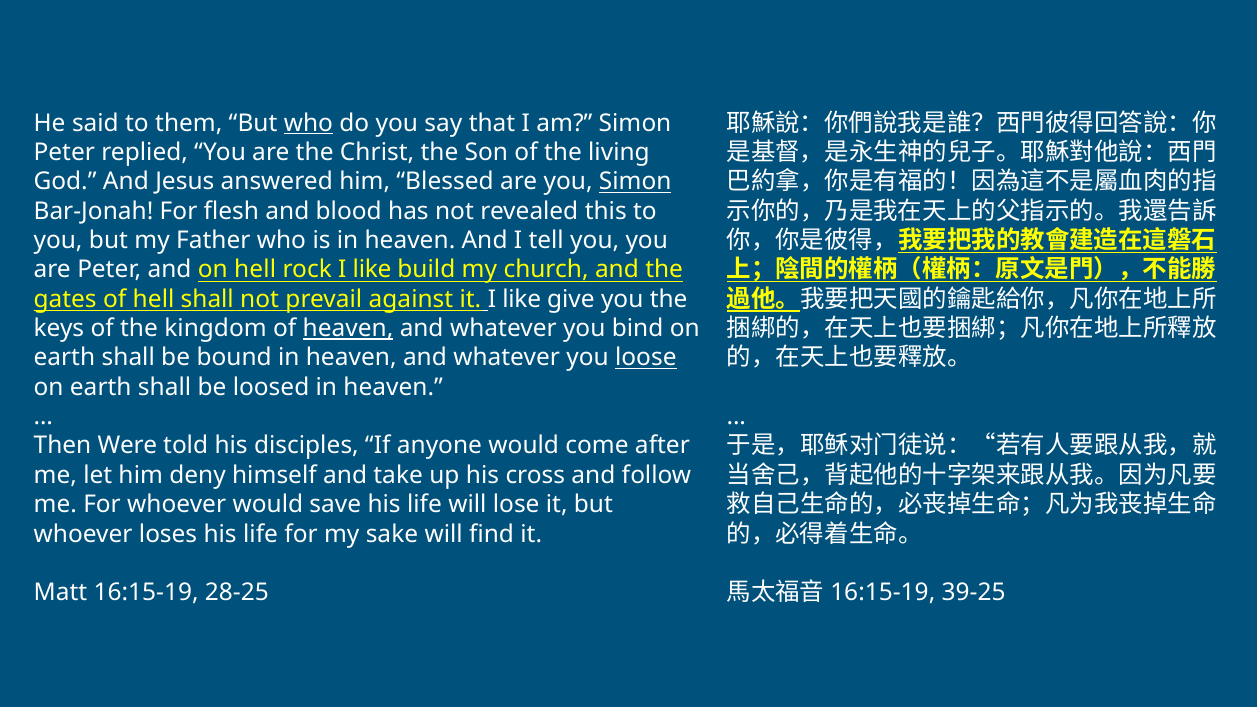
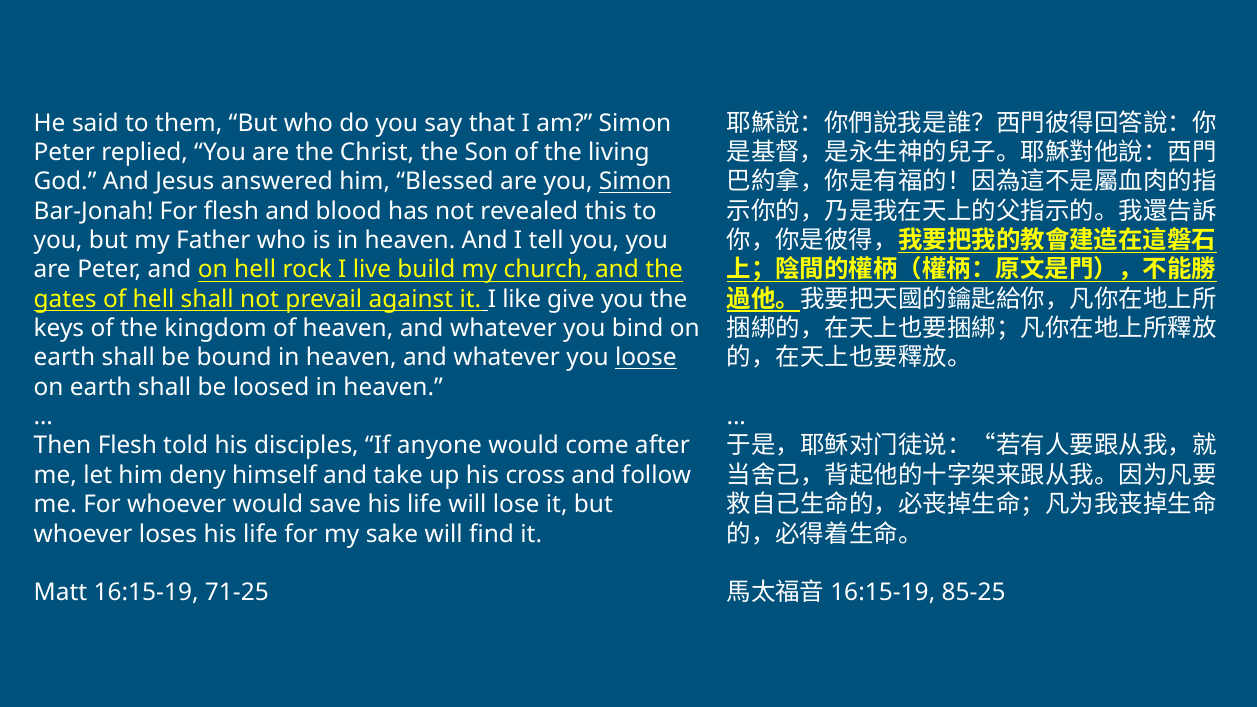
who underline: present -> none (308, 123)
rock I like: like -> live (372, 270)
heaven underline: present -> none (348, 329)
Then Were: Were -> Flesh (127, 446)
39-25: 39-25 -> 85-25 (974, 593)
28-25: 28-25 -> 71-25 (237, 593)
